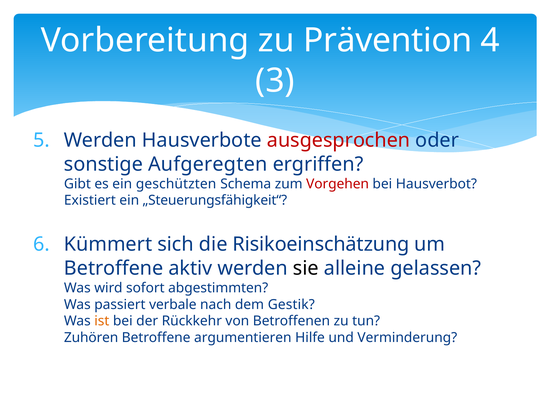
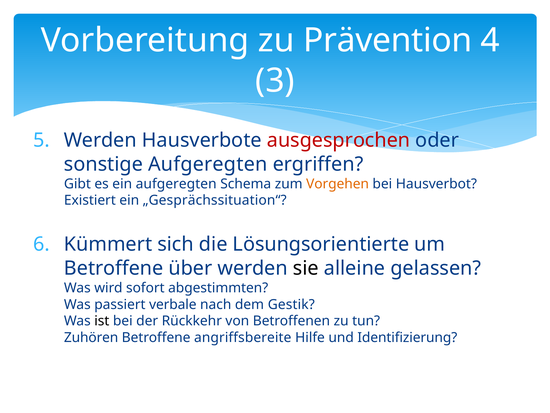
ein geschützten: geschützten -> aufgeregten (176, 184)
Vorgehen colour: red -> orange (338, 184)
„Steuerungsfähigkeit“: „Steuerungsfähigkeit“ -> „Gesprächssituation“ (215, 200)
Risikoeinschätzung: Risikoeinschätzung -> Lösungsorientierte (321, 244)
aktiv: aktiv -> über (190, 268)
ist colour: orange -> black (102, 321)
argumentieren: argumentieren -> angriffsbereite (243, 337)
Verminderung: Verminderung -> Identifizierung (407, 337)
